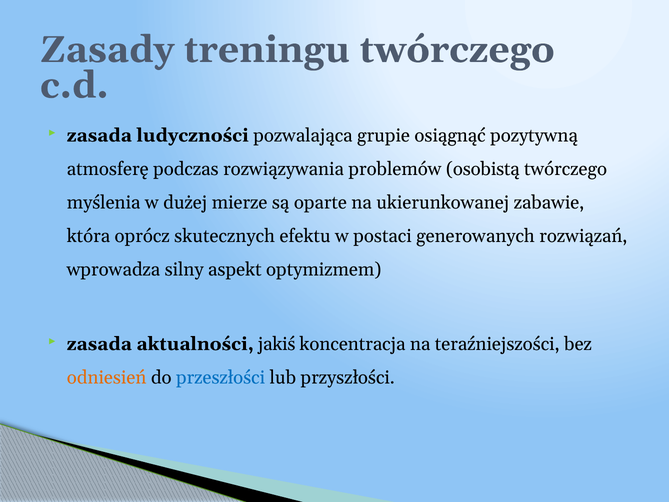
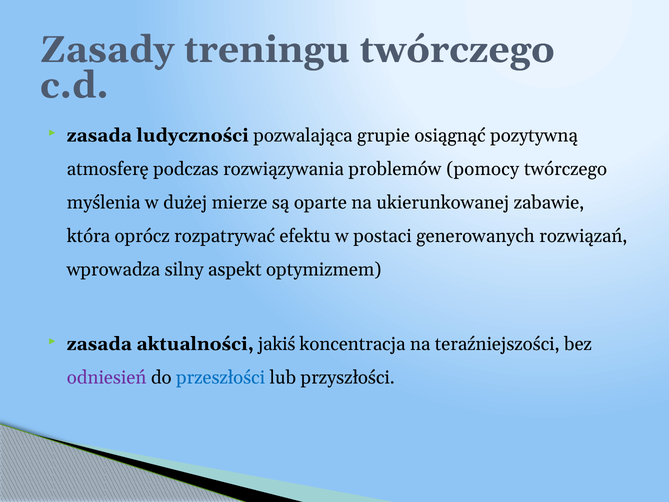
osobistą: osobistą -> pomocy (483, 169)
skutecznych: skutecznych -> rozpatrywać (225, 236)
odniesień colour: orange -> purple (107, 377)
